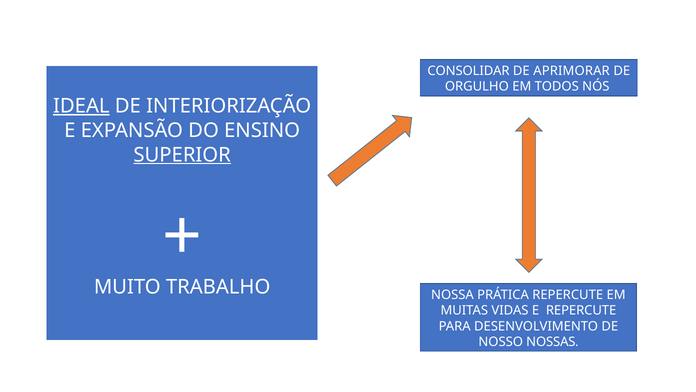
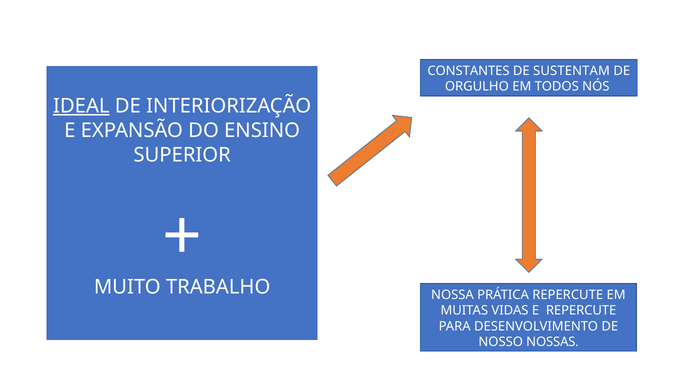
CONSOLIDAR: CONSOLIDAR -> CONSTANTES (468, 71)
APRIMORAR: APRIMORAR -> SUSTENTAM (572, 71)
SUPERIOR underline: present -> none (182, 155)
